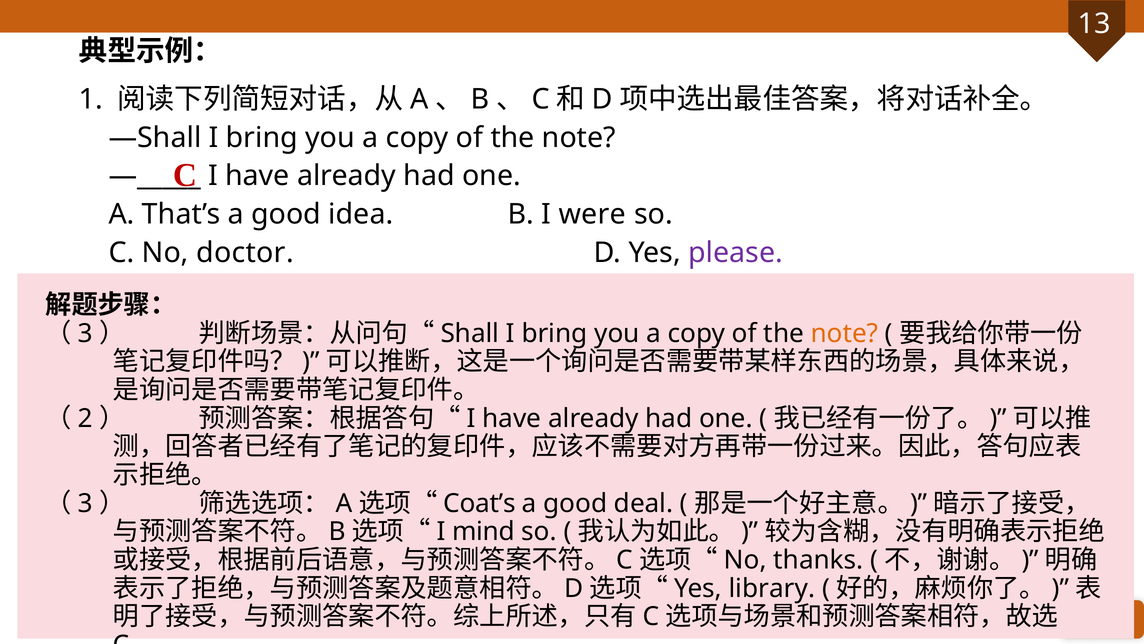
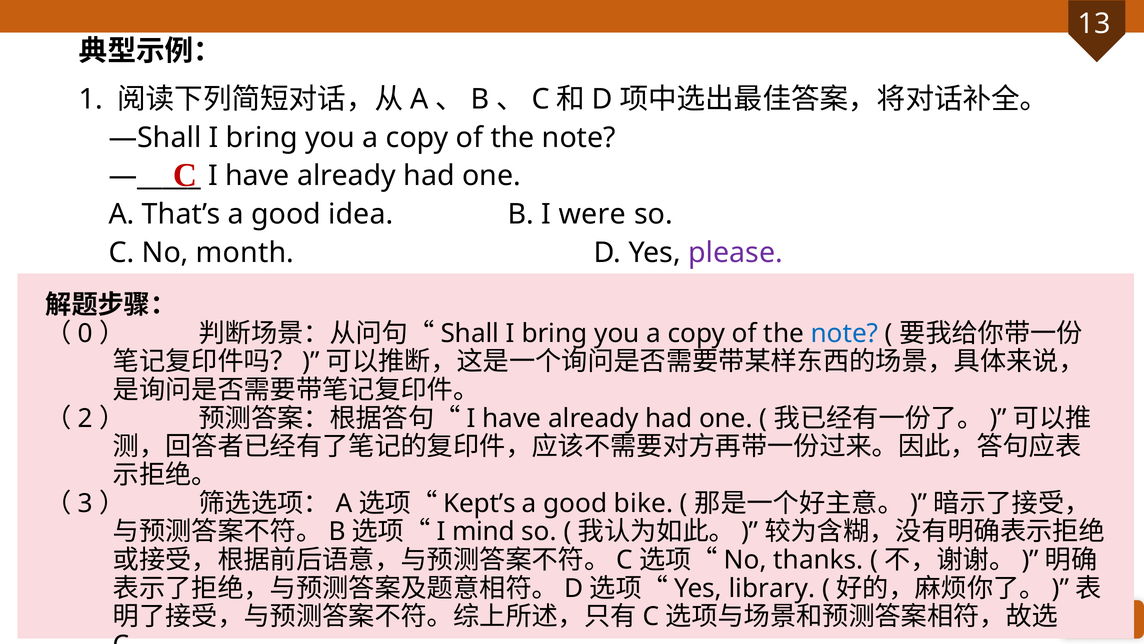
doctor: doctor -> month (245, 252)
3: 3 -> 0 (85, 333)
note colour: orange -> blue (844, 333)
Coat’s: Coat’s -> Kept’s (479, 503)
deal: deal -> bike (644, 503)
